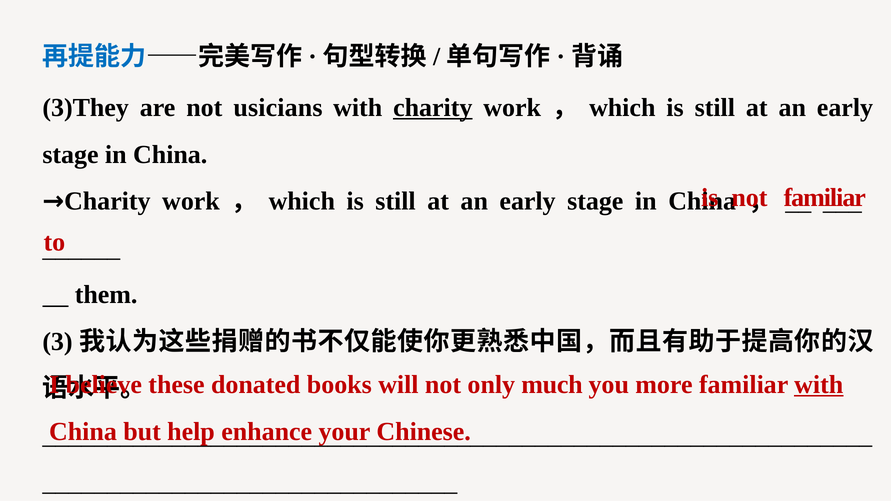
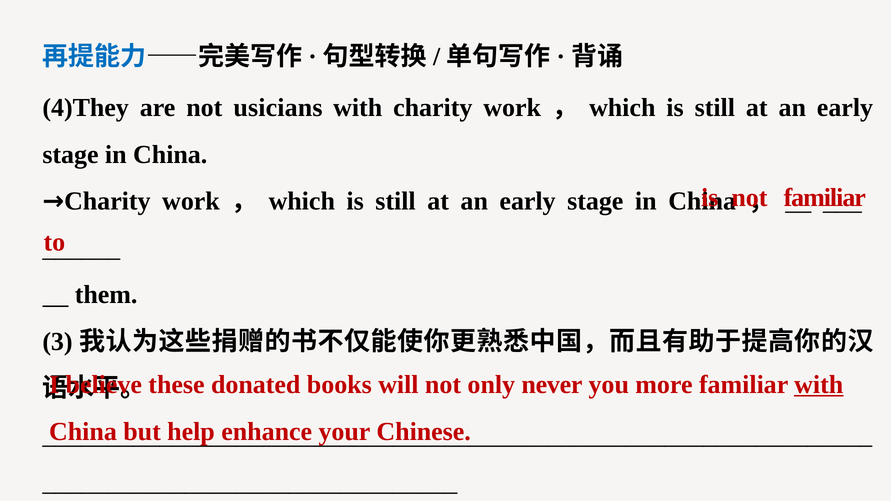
3)They: 3)They -> 4)They (86, 108)
charity underline: present -> none (433, 108)
much: much -> never (552, 385)
